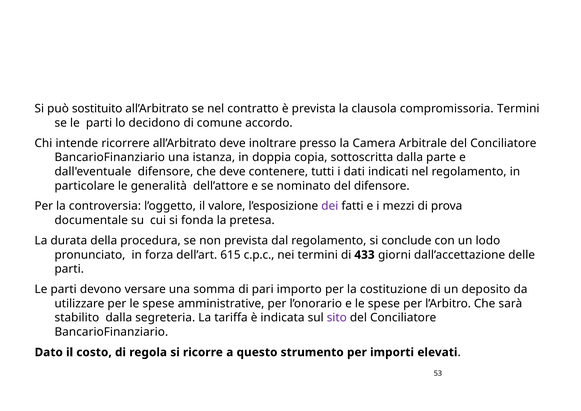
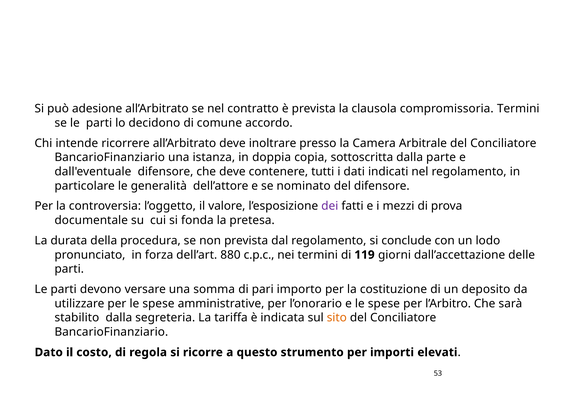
sostituito: sostituito -> adesione (97, 109)
615: 615 -> 880 (230, 255)
433: 433 -> 119 (365, 255)
sito colour: purple -> orange (337, 317)
